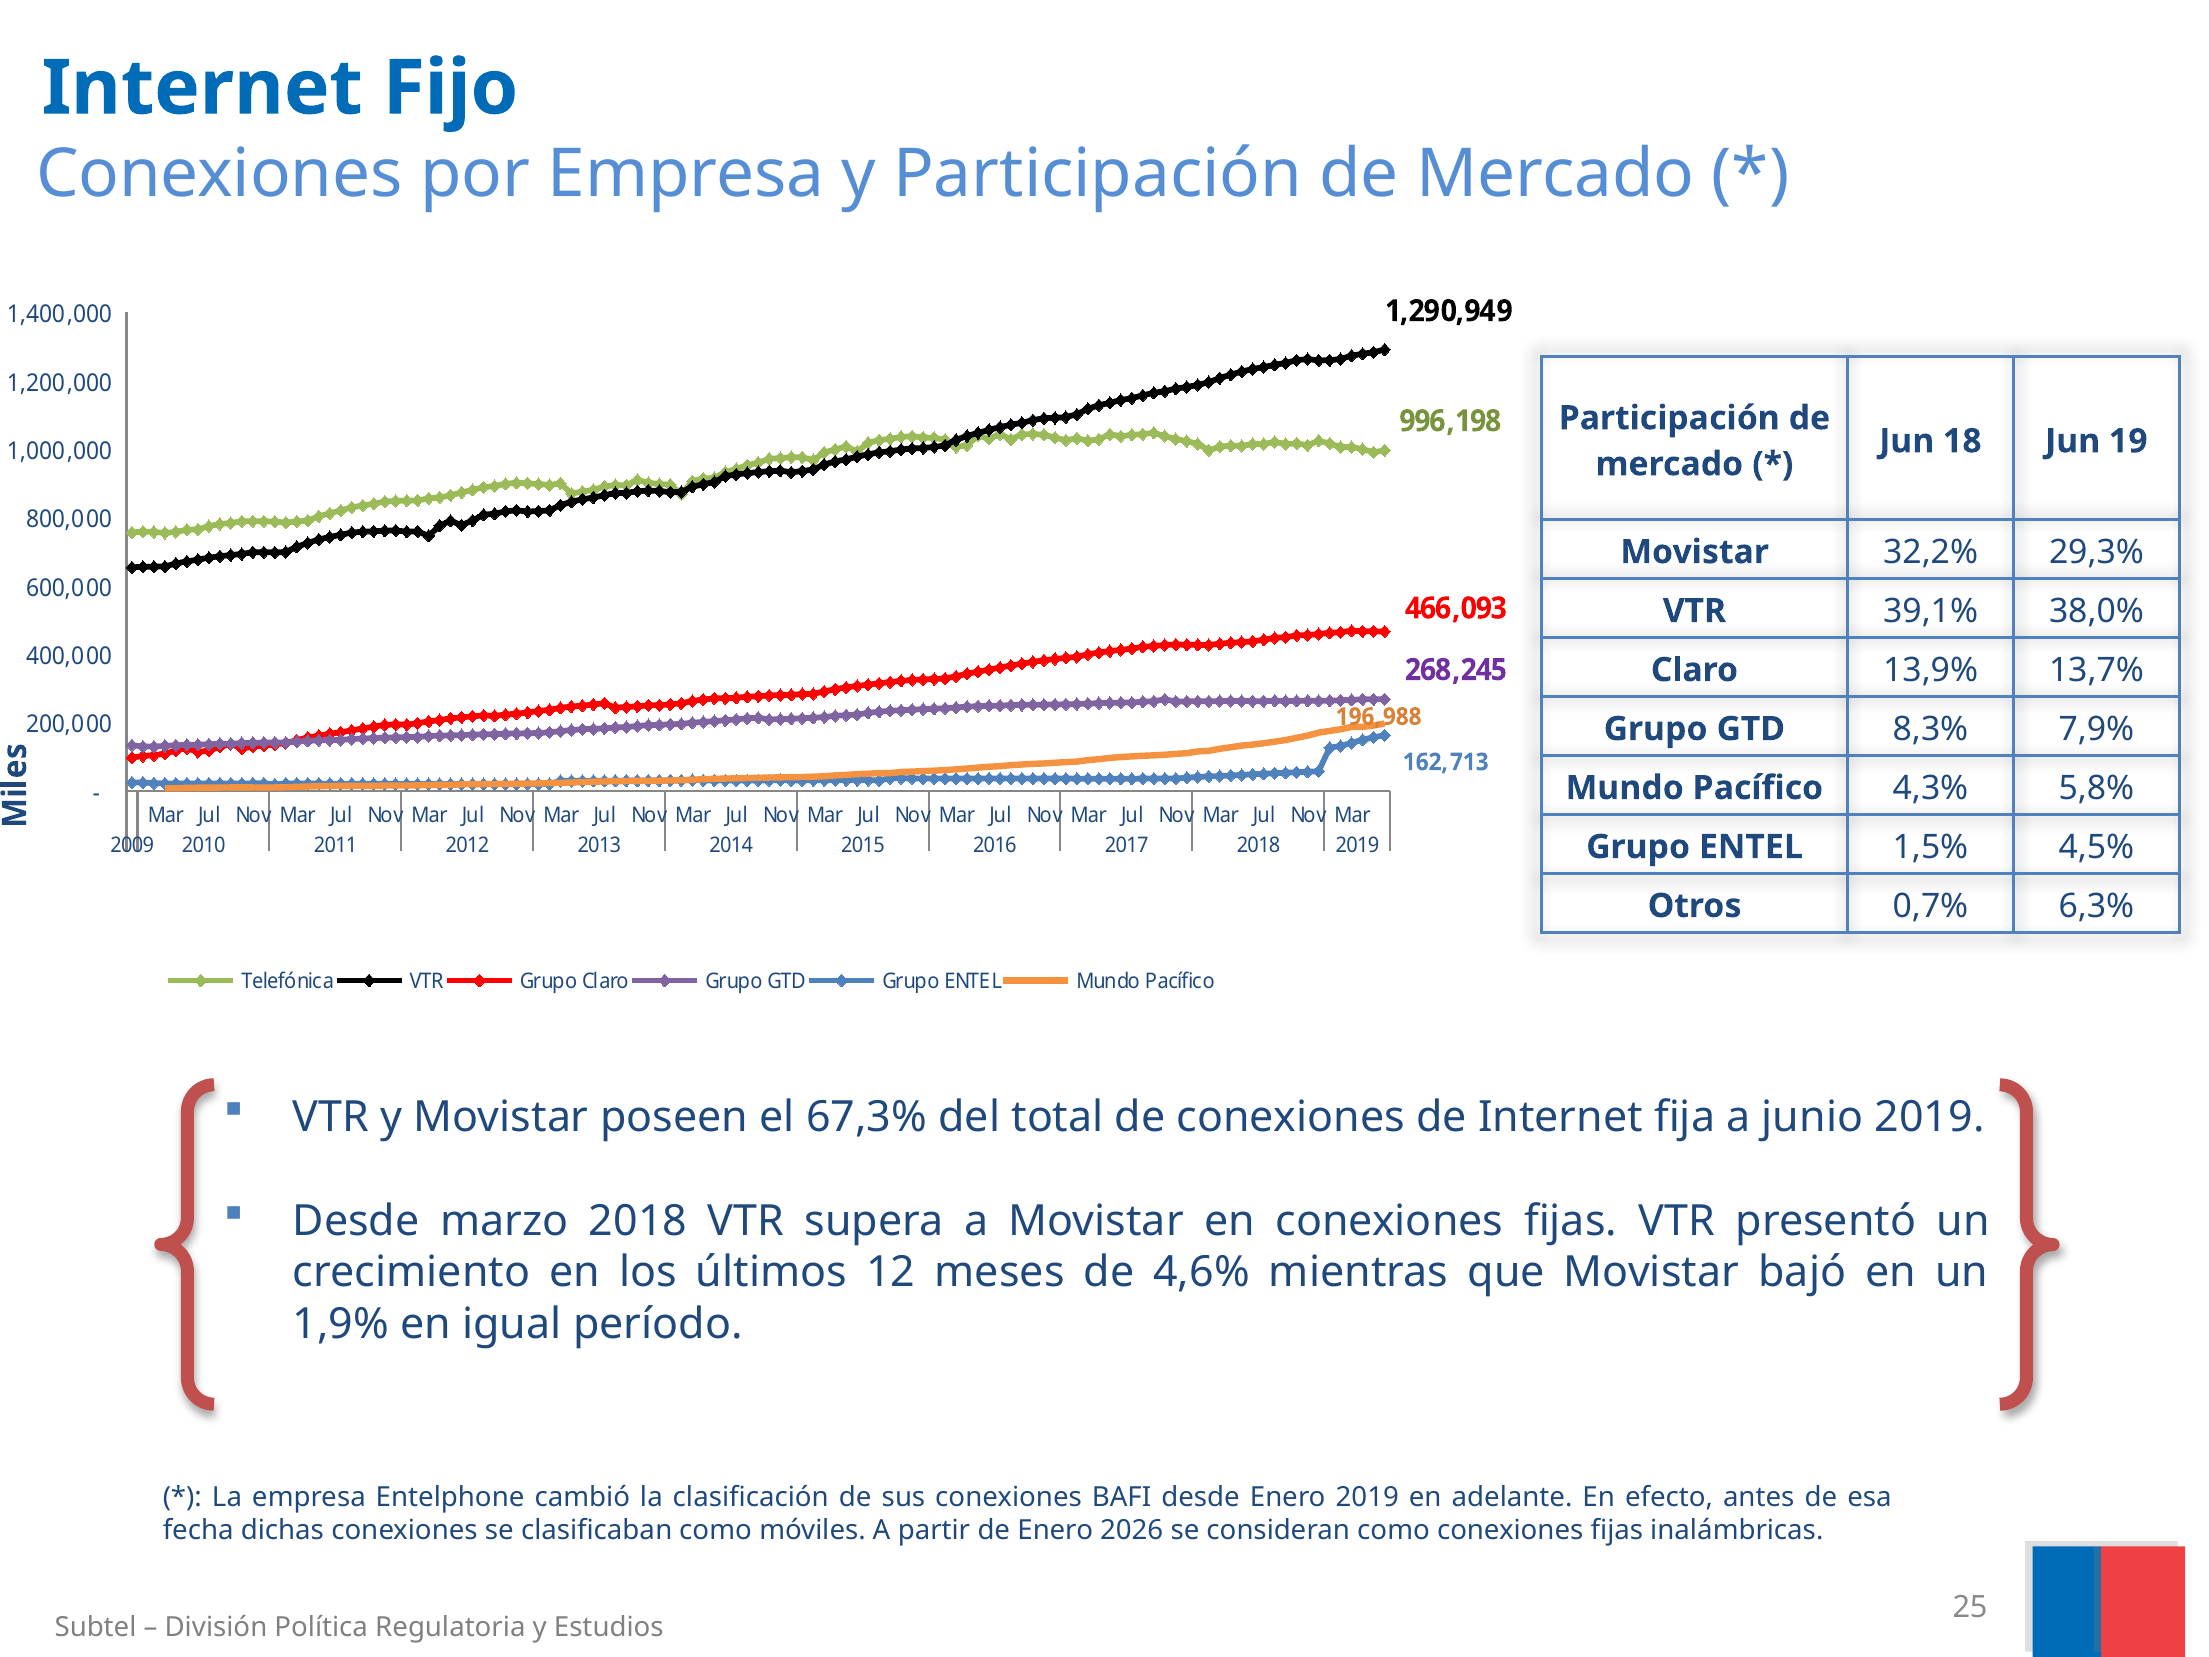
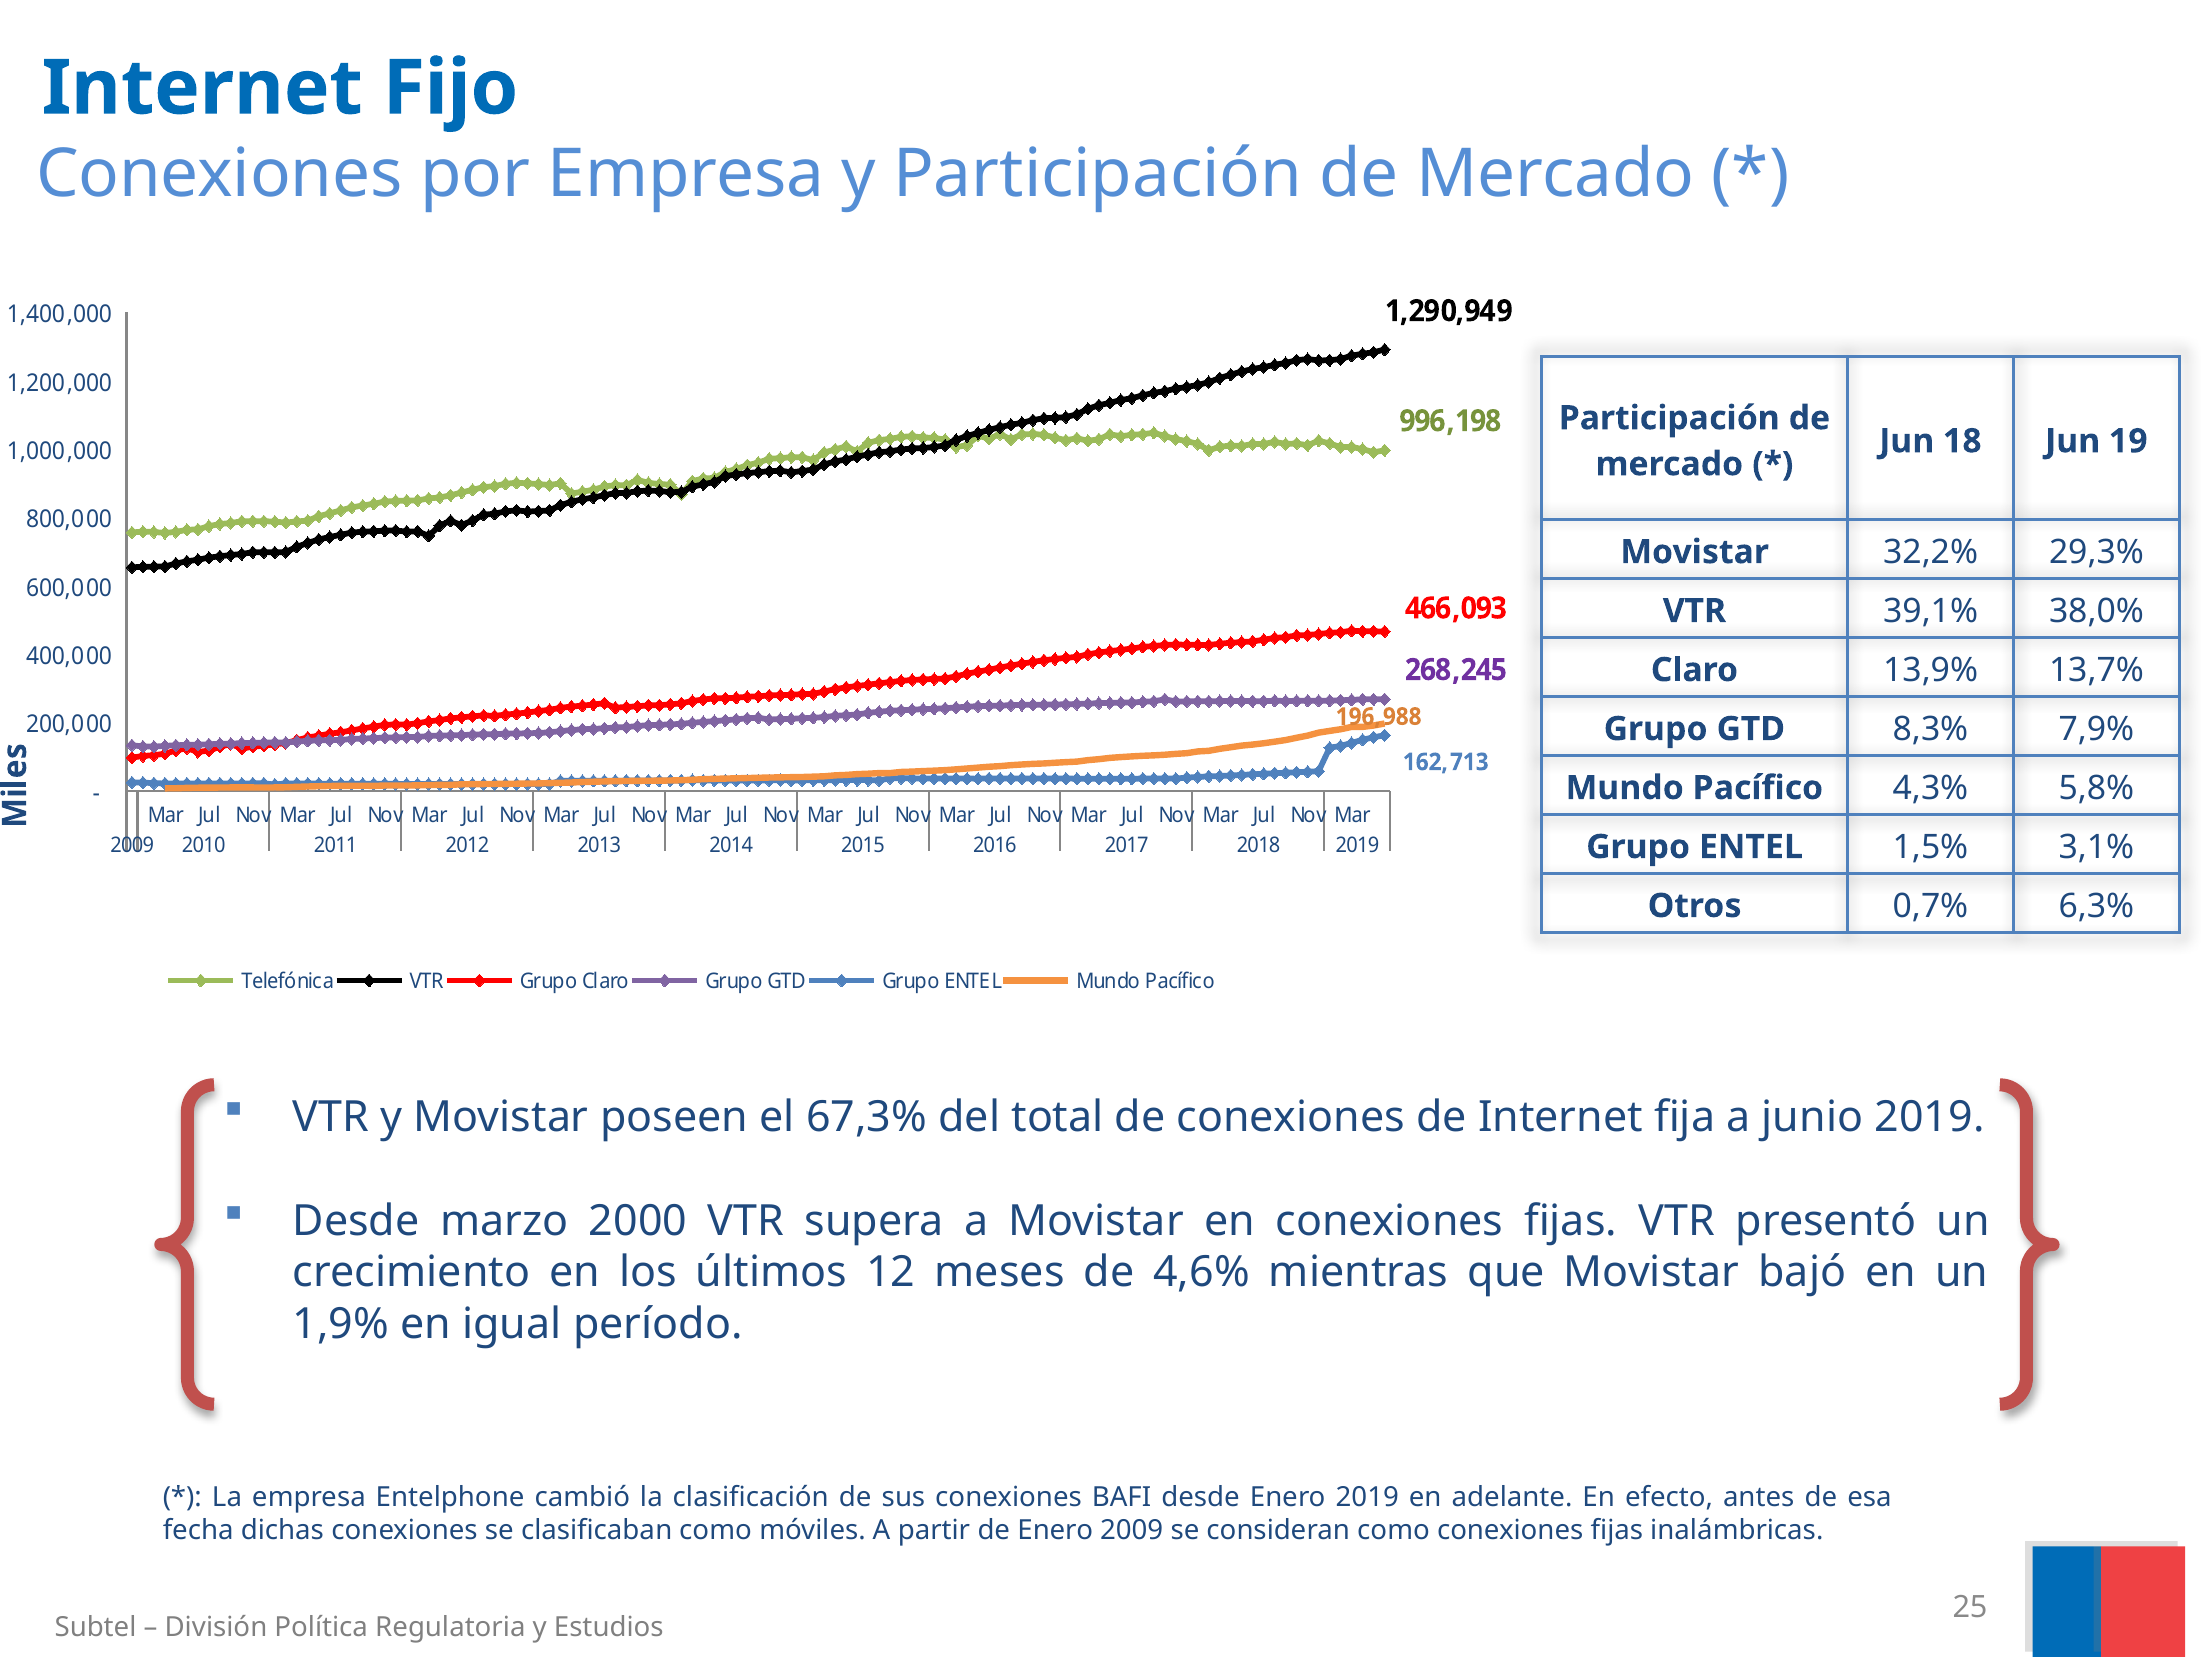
4,5%: 4,5% -> 3,1% (2096, 847)
marzo 2018: 2018 -> 2000 (638, 1221)
Enero 2026: 2026 -> 2009 (1132, 1530)
